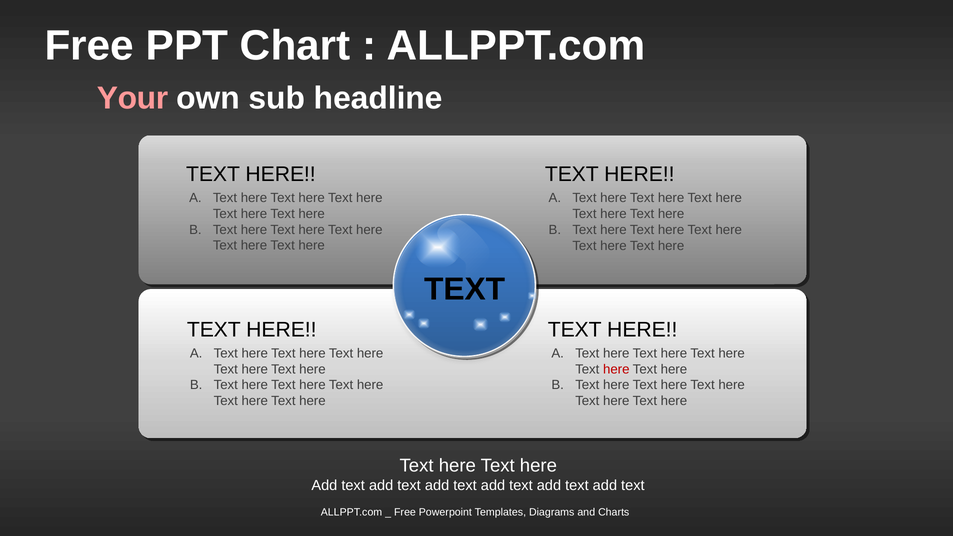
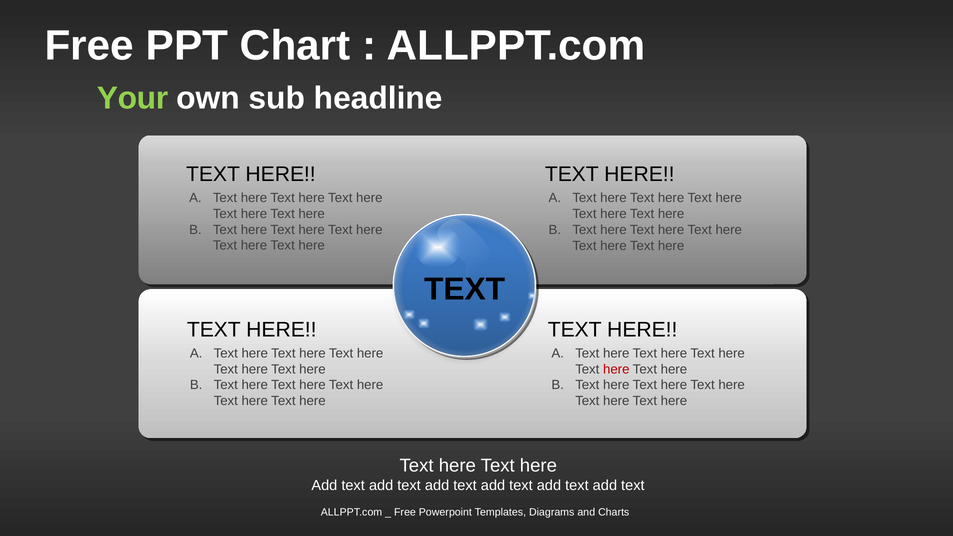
Your colour: pink -> light green (132, 98)
